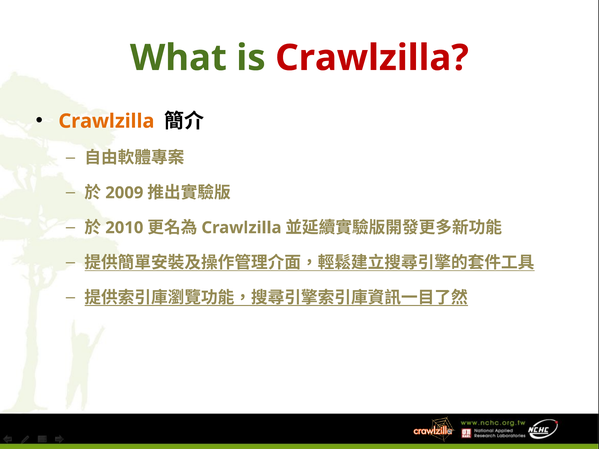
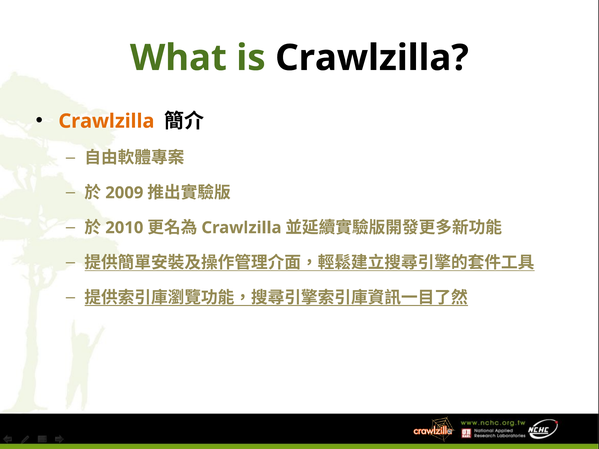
Crawlzilla colour: red -> black (372, 58)
